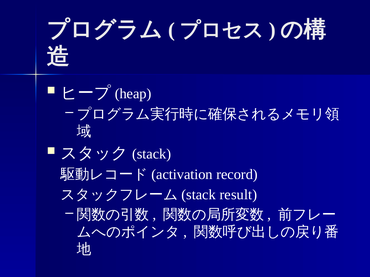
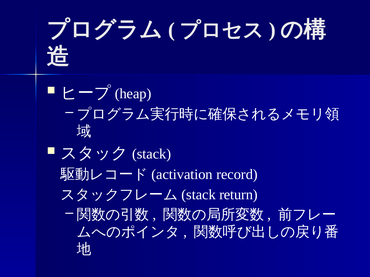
result: result -> return (238, 195)
